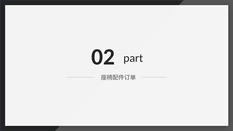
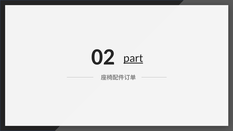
part underline: none -> present (133, 58)
